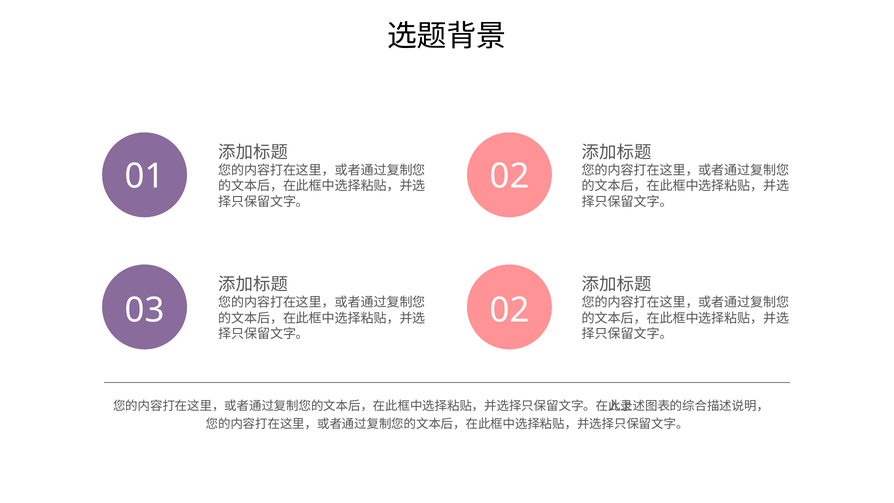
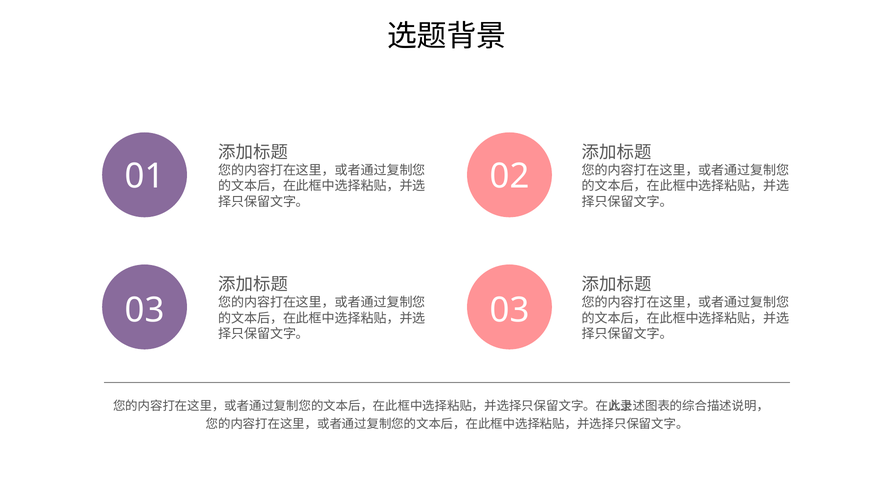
03 02: 02 -> 03 (510, 310)
